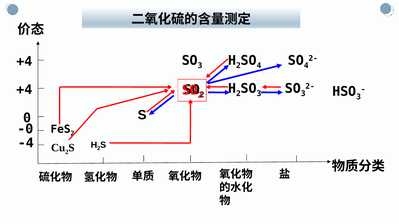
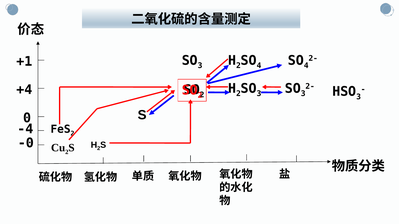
+4: +4 -> +1 (24, 62)
-0: -0 -> -4 (25, 129)
-4: -4 -> -0 (26, 143)
